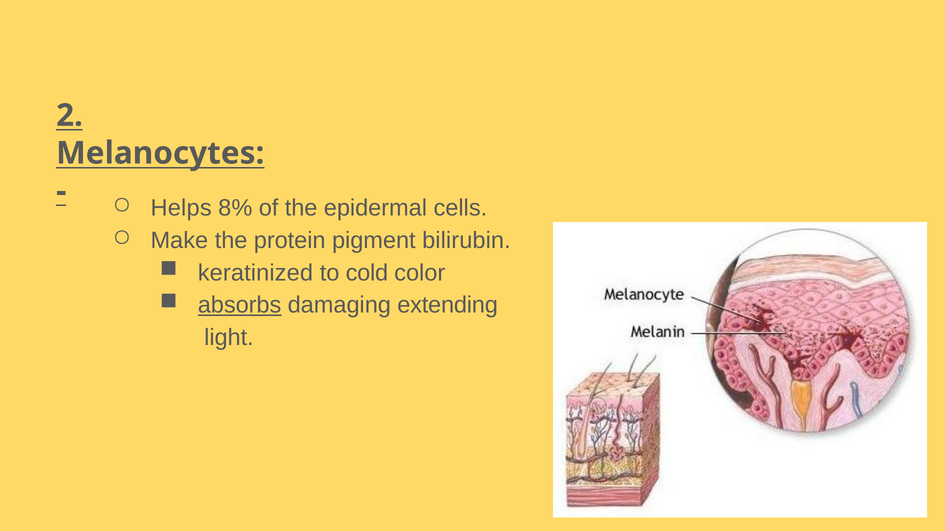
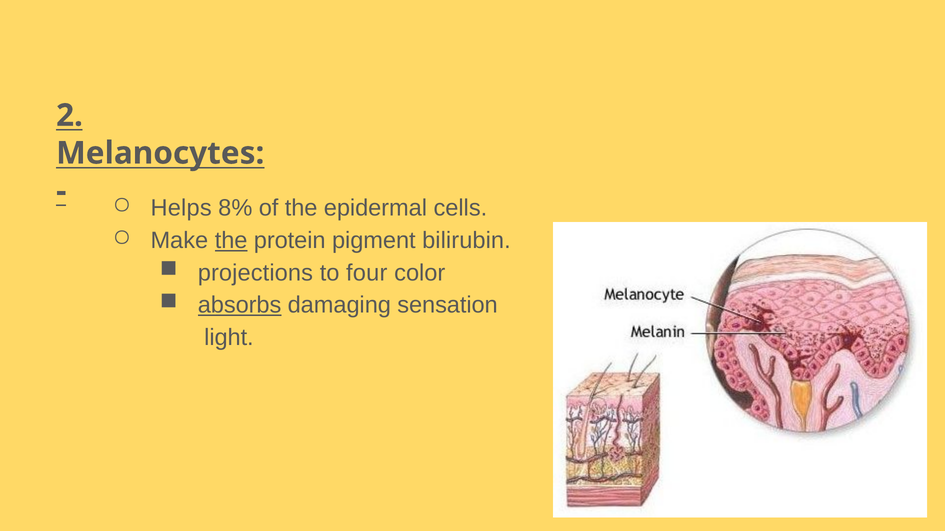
the underline: none -> present (231, 241)
keratinized: keratinized -> projections (255, 273)
cold: cold -> four (367, 273)
extending: extending -> sensation (448, 306)
